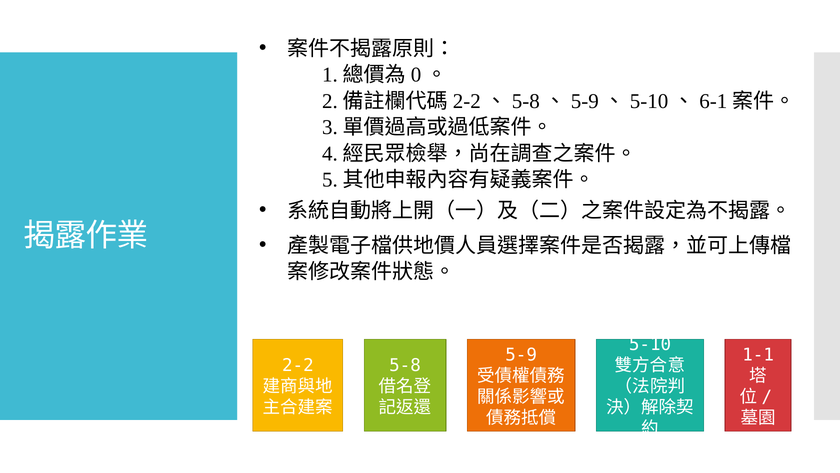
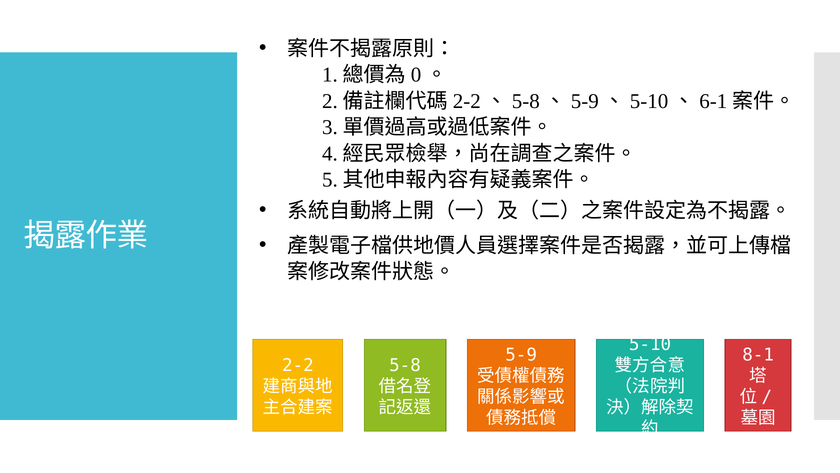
1-1: 1-1 -> 8-1 (758, 355)
